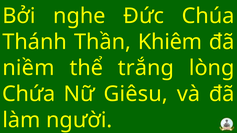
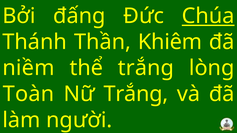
nghe: nghe -> đấng (79, 16)
Chúa underline: none -> present (208, 16)
Chứa: Chứa -> Toàn (28, 94)
Nữ Giêsu: Giêsu -> Trắng (136, 94)
